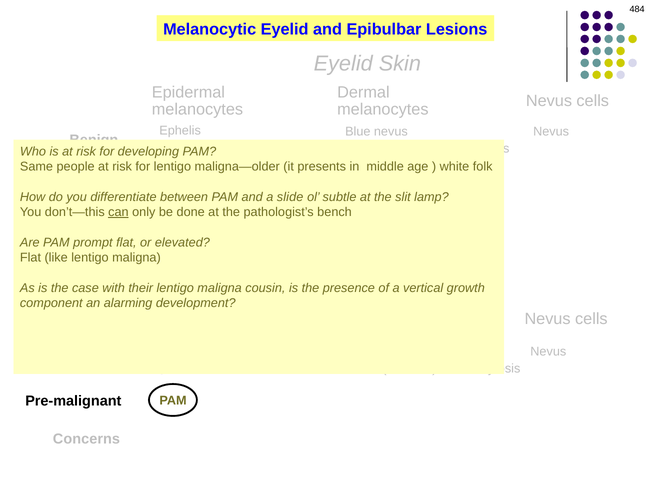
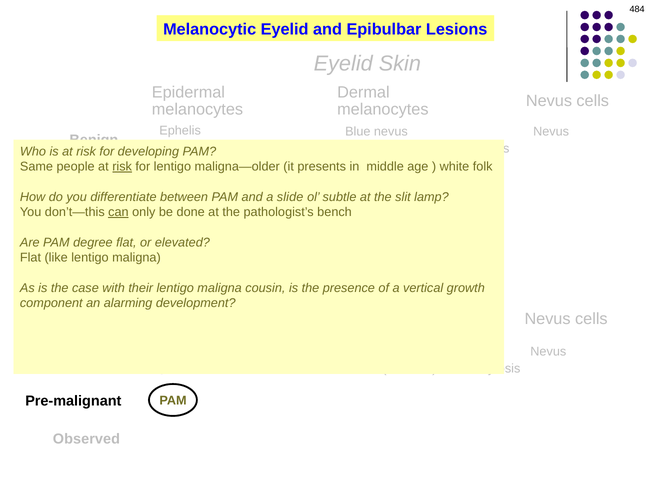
risk underline: none -> present (122, 167)
prompt: prompt -> degree (93, 243)
Concerns: Concerns -> Observed (86, 439)
